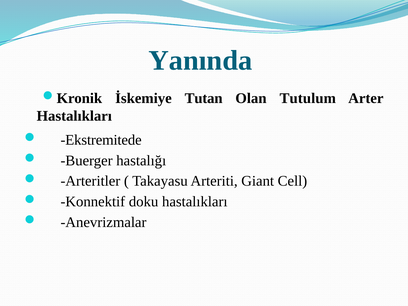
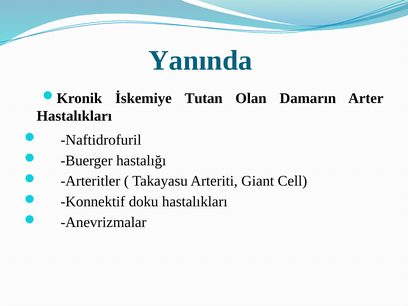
Tutulum: Tutulum -> Damarın (308, 98)
Ekstremitede: Ekstremitede -> Naftidrofuril (101, 140)
